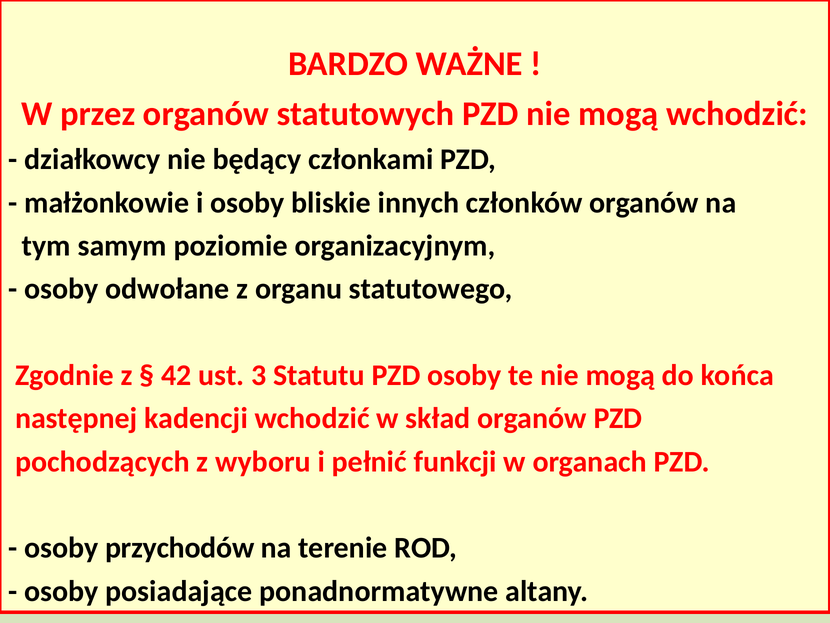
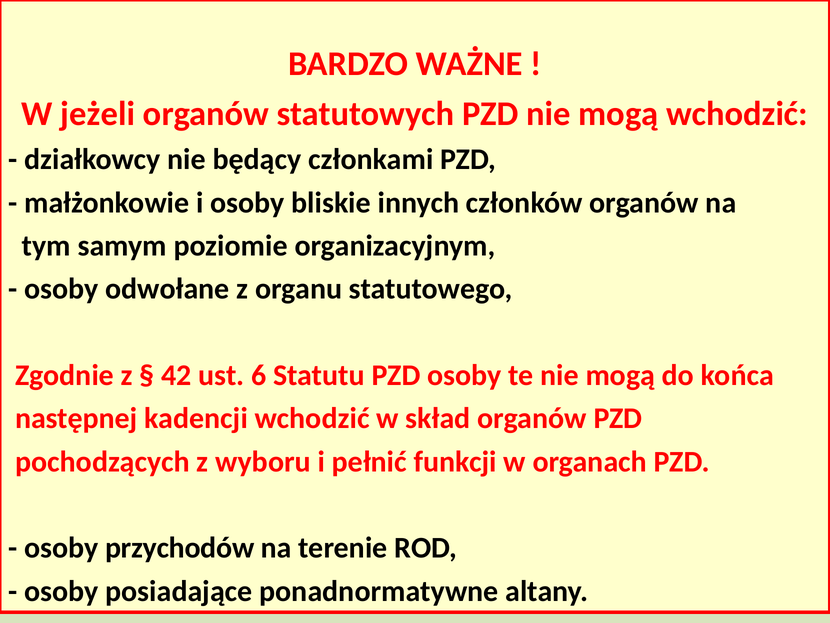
przez: przez -> jeżeli (98, 114)
3: 3 -> 6 (259, 375)
